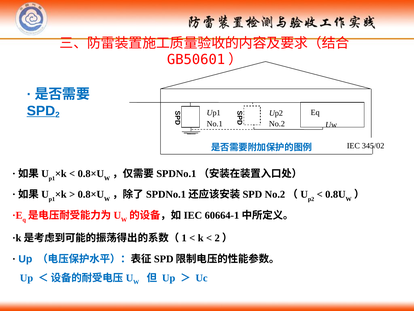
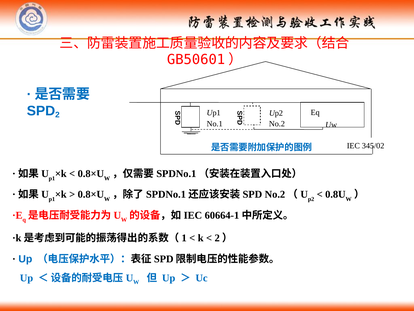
SPD underline: present -> none (41, 111)
